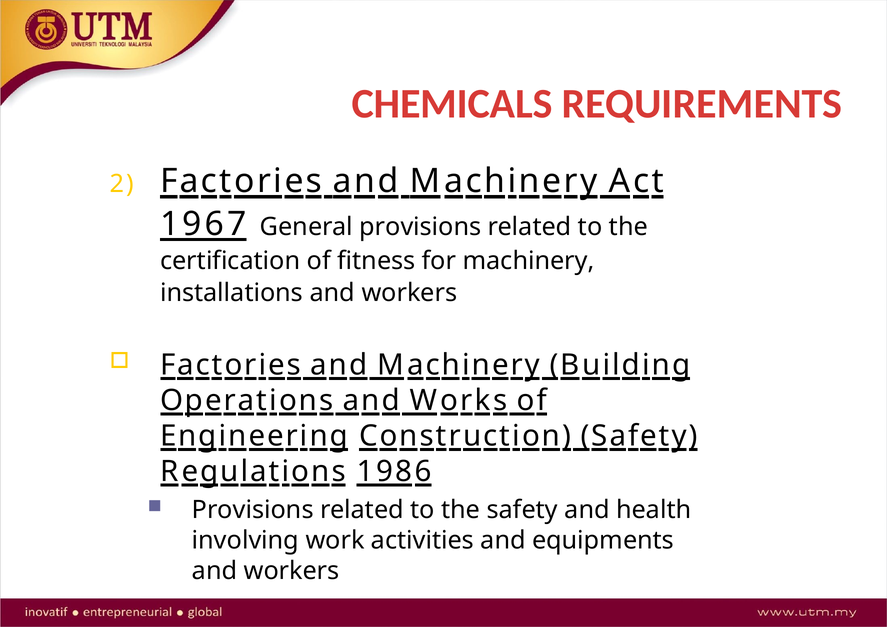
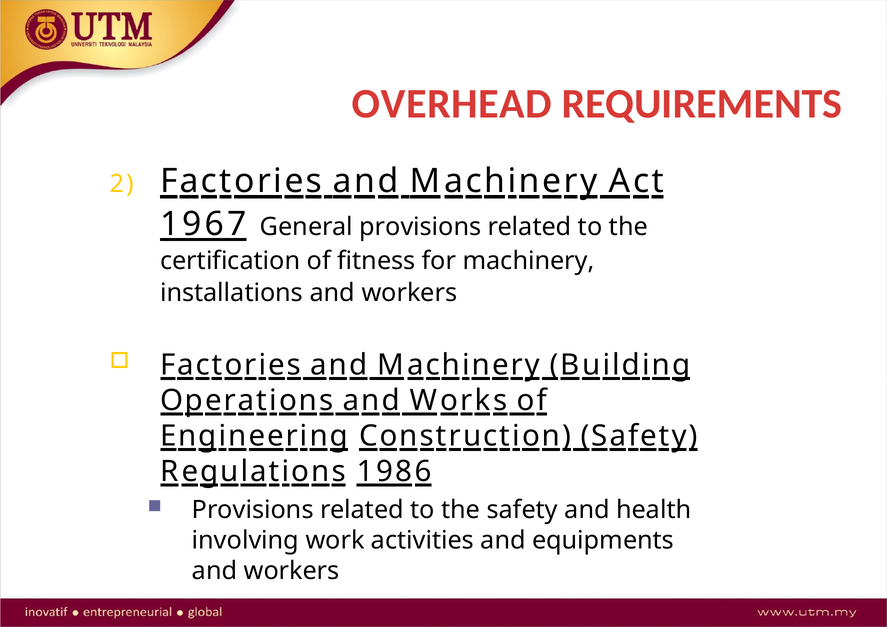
CHEMICALS: CHEMICALS -> OVERHEAD (452, 104)
